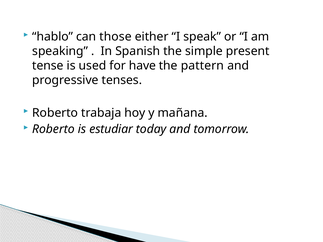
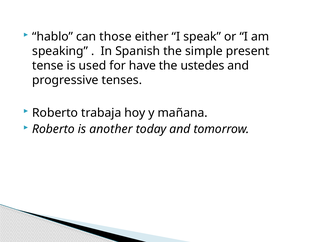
pattern: pattern -> ustedes (203, 66)
estudiar: estudiar -> another (111, 129)
